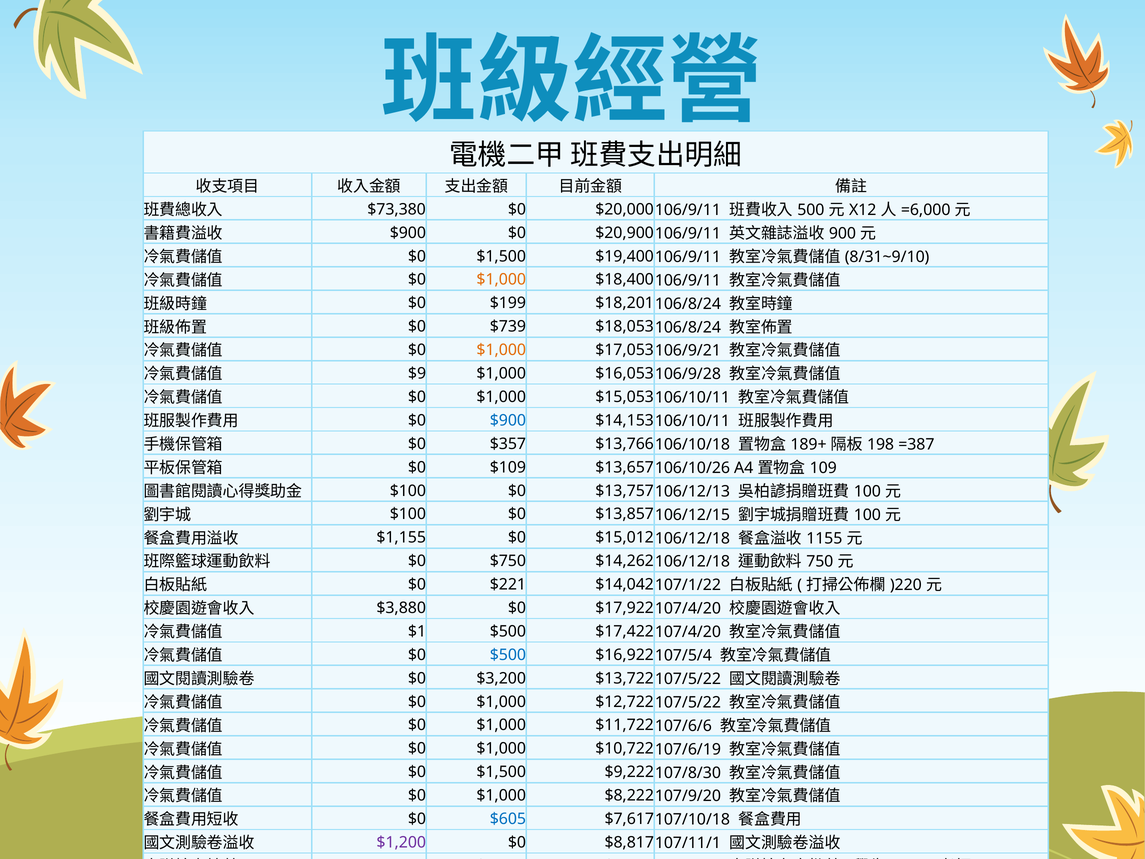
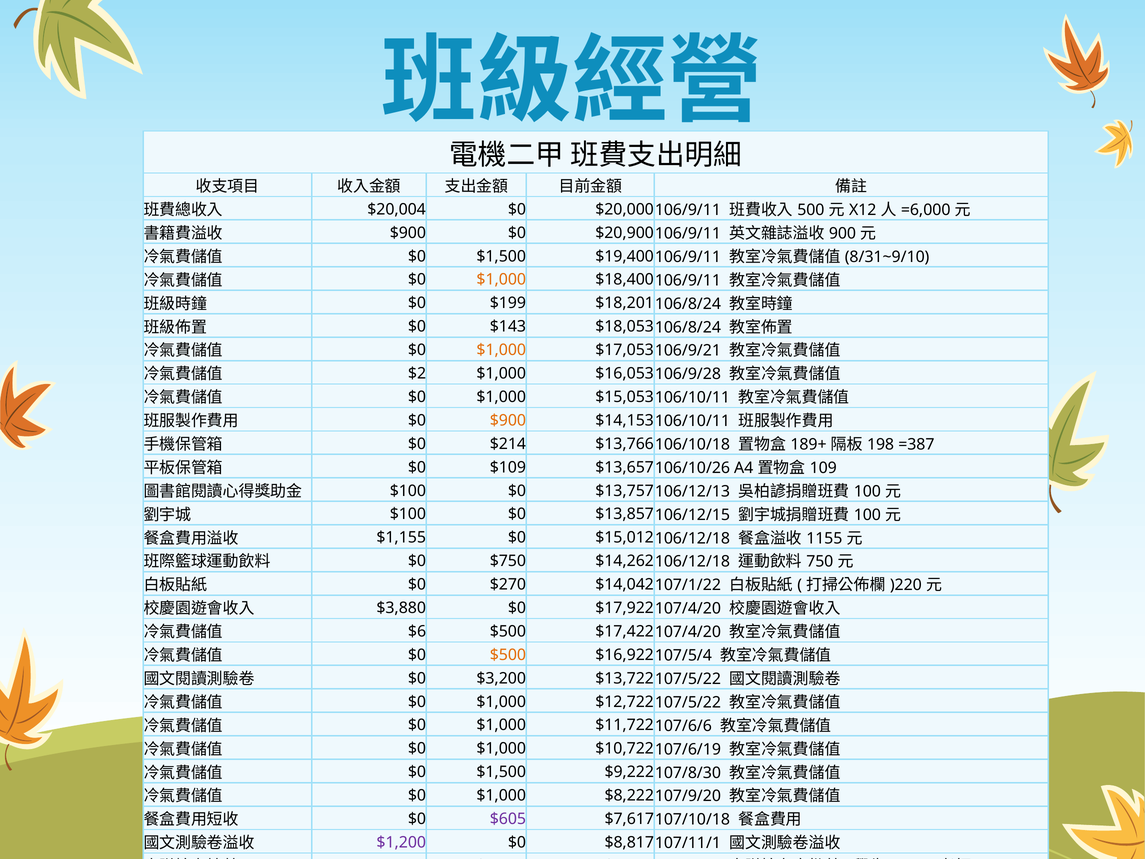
$73,380: $73,380 -> $20,004 (397, 209)
$739: $739 -> $143 (508, 327)
$9: $9 -> $2 (417, 373)
$900 colour: blue -> orange (508, 420)
$357: $357 -> $214 (508, 444)
$221: $221 -> $270 (508, 584)
$1: $1 -> $6 (417, 631)
$500 colour: blue -> orange (508, 655)
$605 colour: blue -> purple (508, 819)
